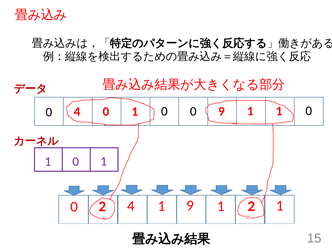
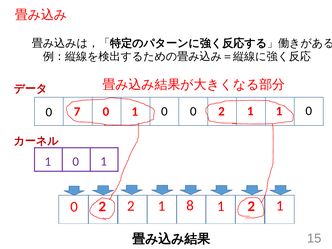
0 4: 4 -> 7 (77, 112)
0 0 9: 9 -> 2 (221, 111)
2 4: 4 -> 2 (131, 206)
1 9: 9 -> 8 (190, 206)
